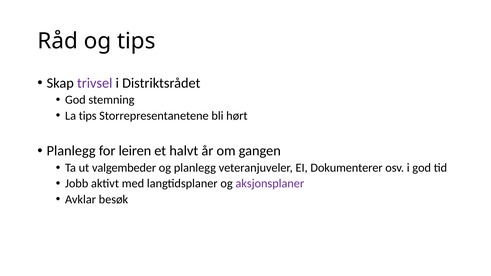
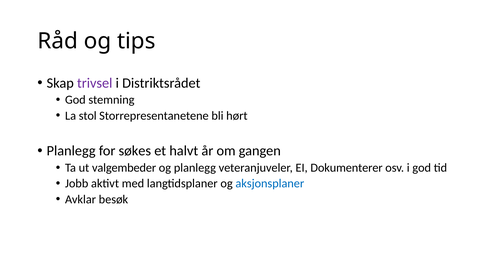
La tips: tips -> stol (88, 116)
leiren: leiren -> søkes (135, 151)
aksjonsplaner colour: purple -> blue (270, 184)
